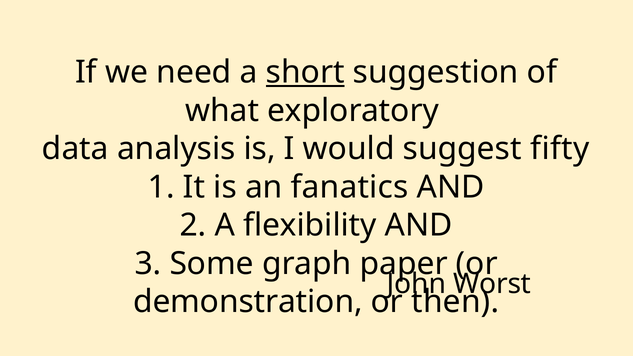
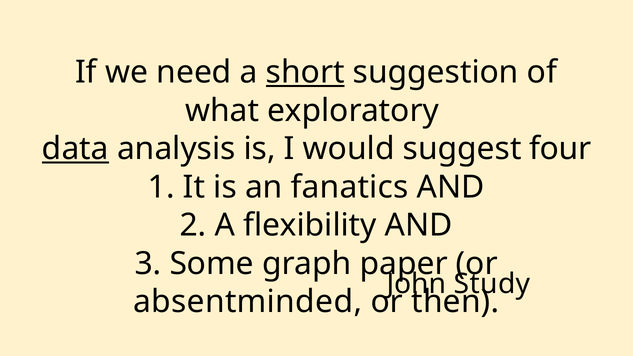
data underline: none -> present (75, 149)
fifty: fifty -> four (560, 149)
Worst: Worst -> Study (492, 284)
demonstration: demonstration -> absentminded (248, 302)
